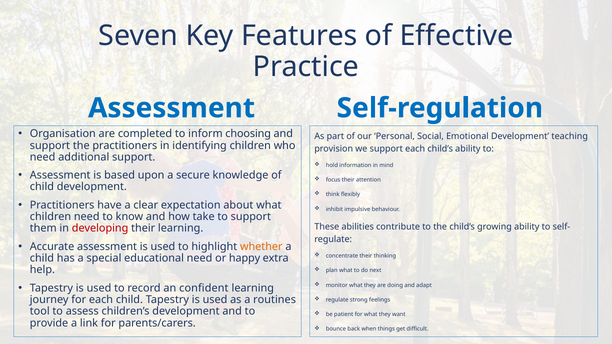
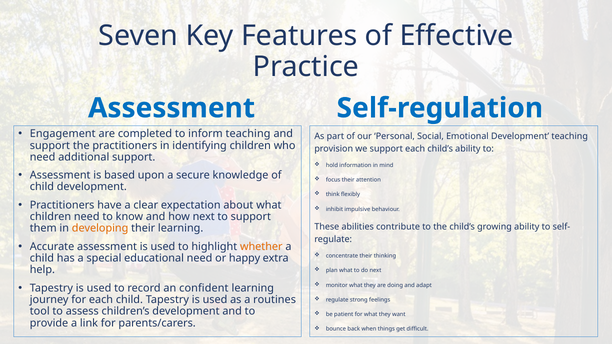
Organisation: Organisation -> Engagement (63, 134)
inform choosing: choosing -> teaching (248, 134)
how take: take -> next (204, 217)
developing colour: red -> orange (100, 229)
